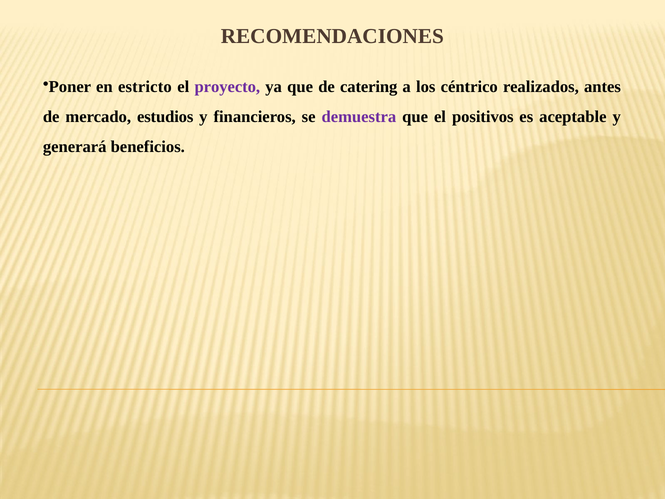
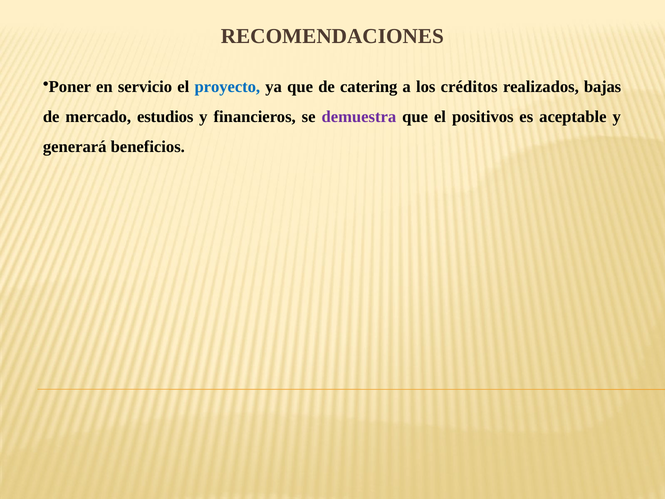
estricto: estricto -> servicio (145, 87)
proyecto colour: purple -> blue (227, 87)
céntrico: céntrico -> créditos (469, 87)
antes: antes -> bajas (603, 87)
